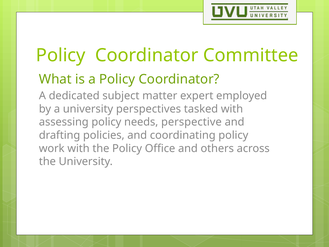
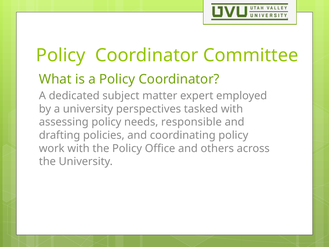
perspective: perspective -> responsible (191, 122)
